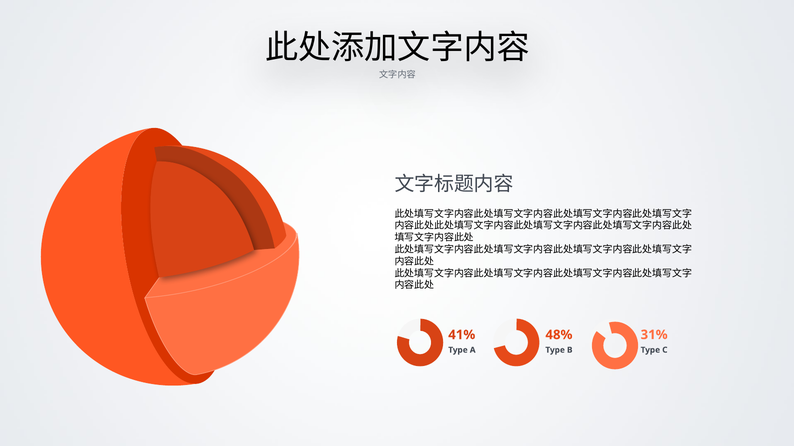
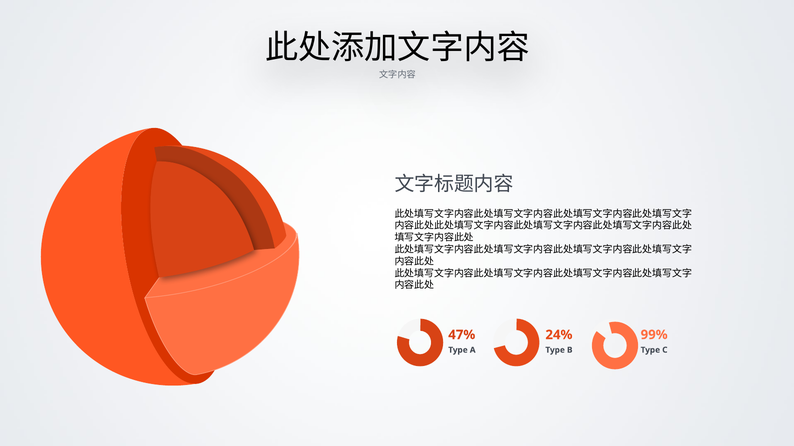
31%: 31% -> 99% (654, 335)
41%: 41% -> 47% (462, 335)
48%: 48% -> 24% (559, 335)
